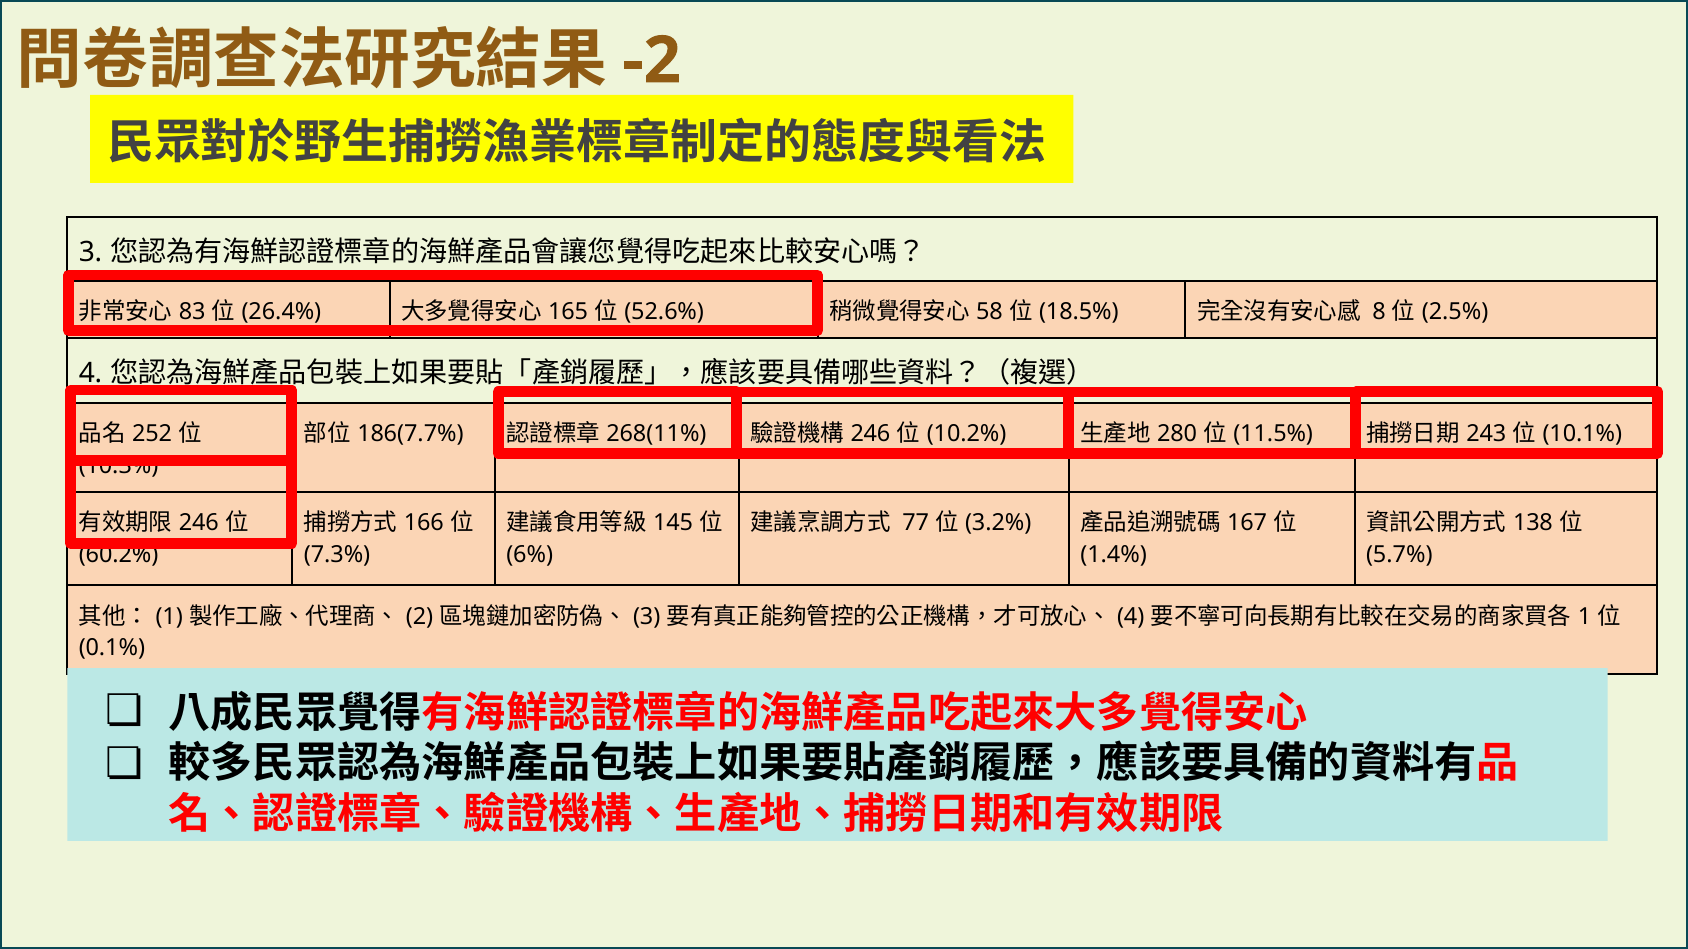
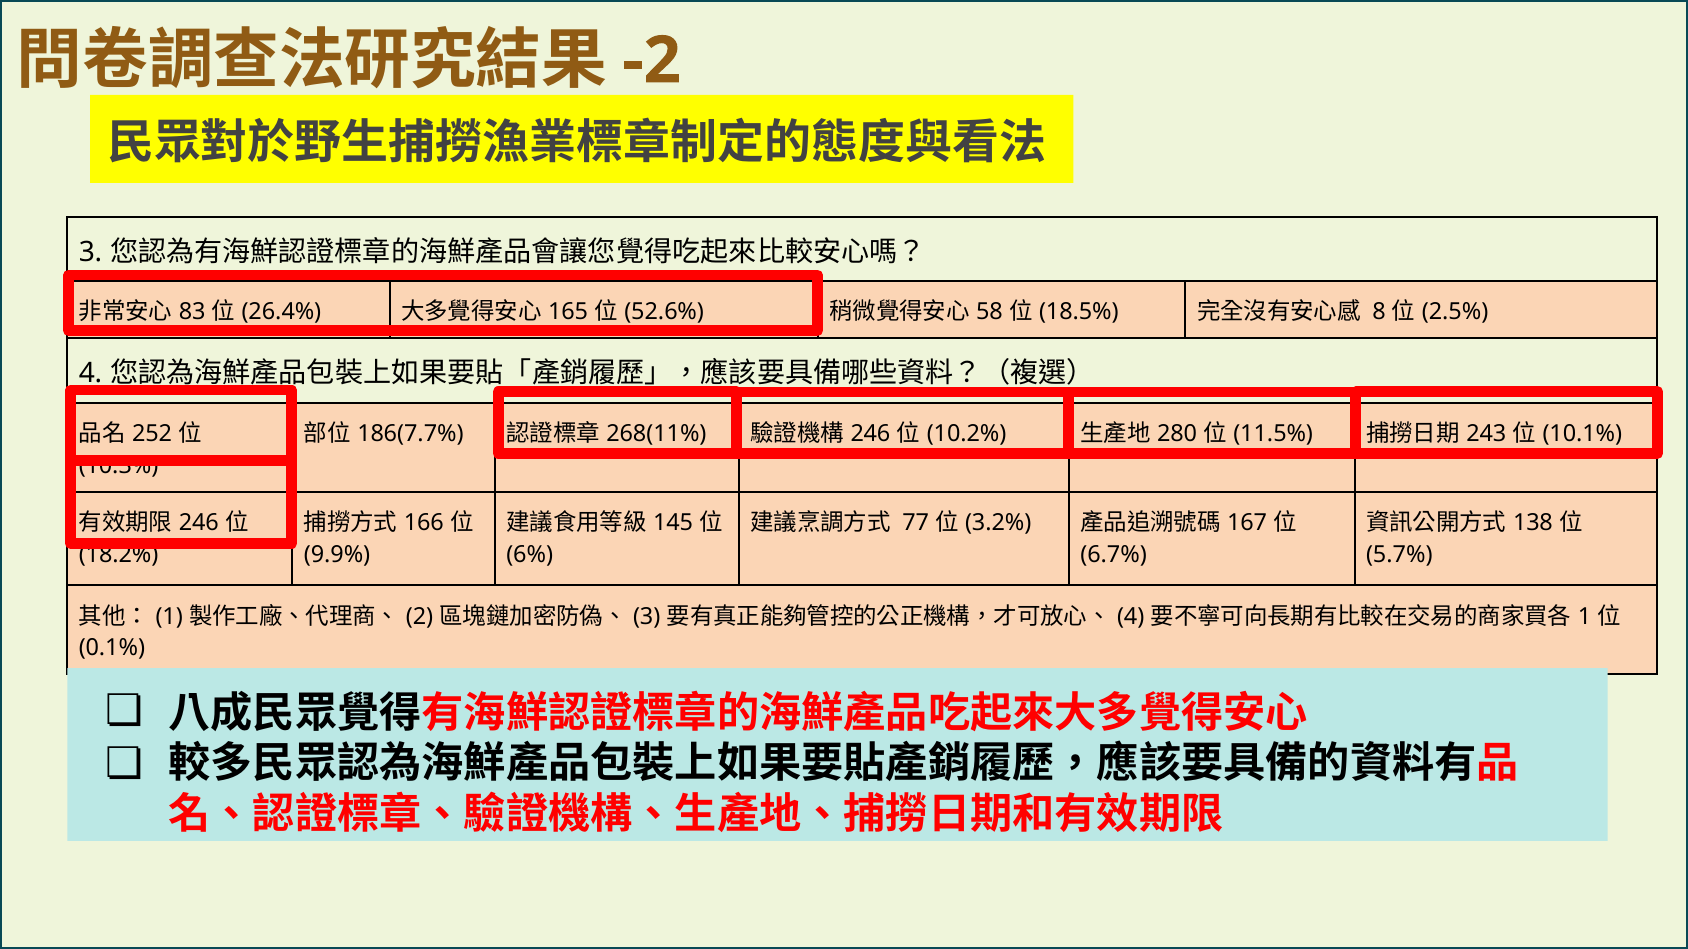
60.2%: 60.2% -> 18.2% (119, 555)
7.3%: 7.3% -> 9.9% (337, 555)
1.4%: 1.4% -> 6.7% (1114, 555)
